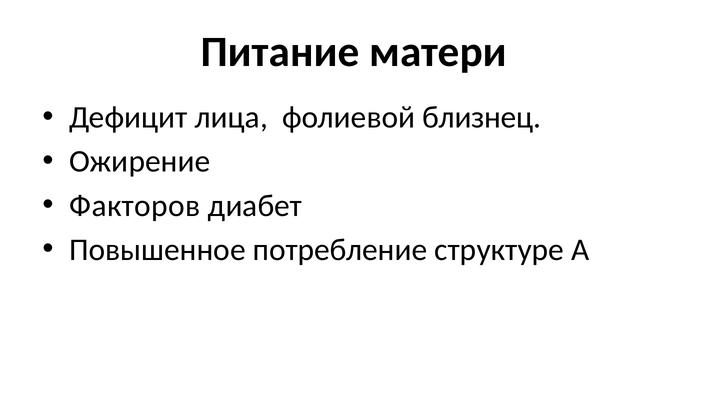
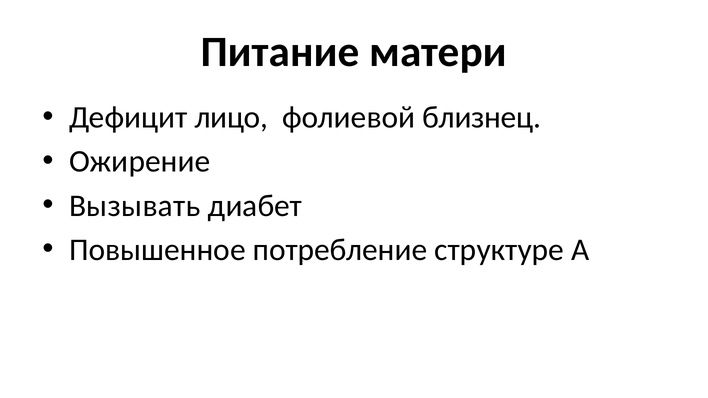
лица: лица -> лицо (231, 118)
Факторов: Факторов -> Вызывать (135, 206)
